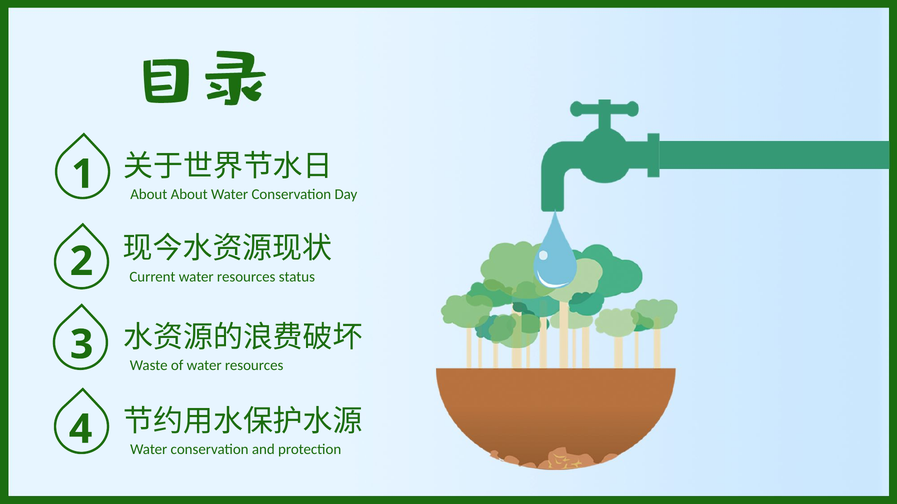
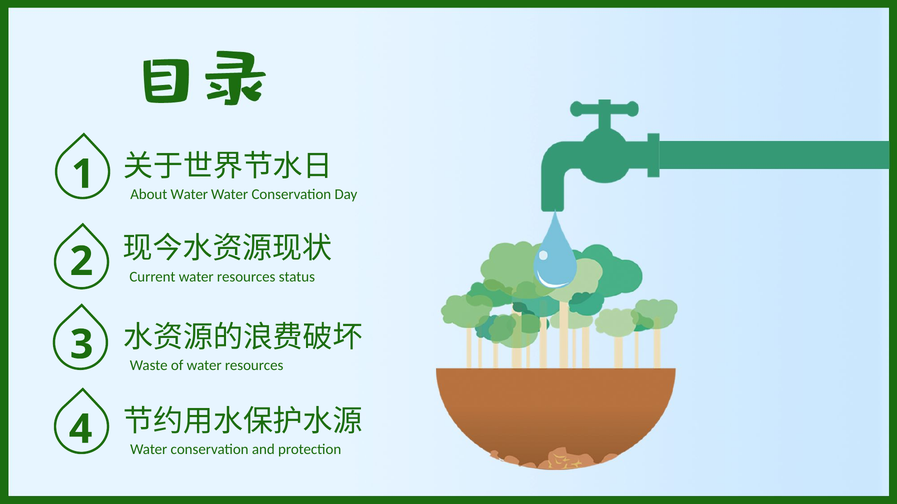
About About: About -> Water (189, 195)
